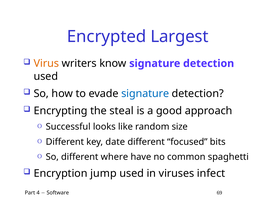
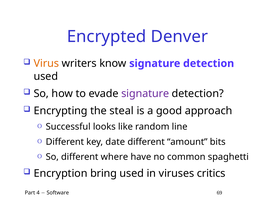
Largest: Largest -> Denver (179, 37)
signature colour: blue -> purple (145, 94)
size: size -> line (180, 127)
focused: focused -> amount (187, 142)
jump: jump -> bring (104, 174)
infect: infect -> critics (211, 174)
